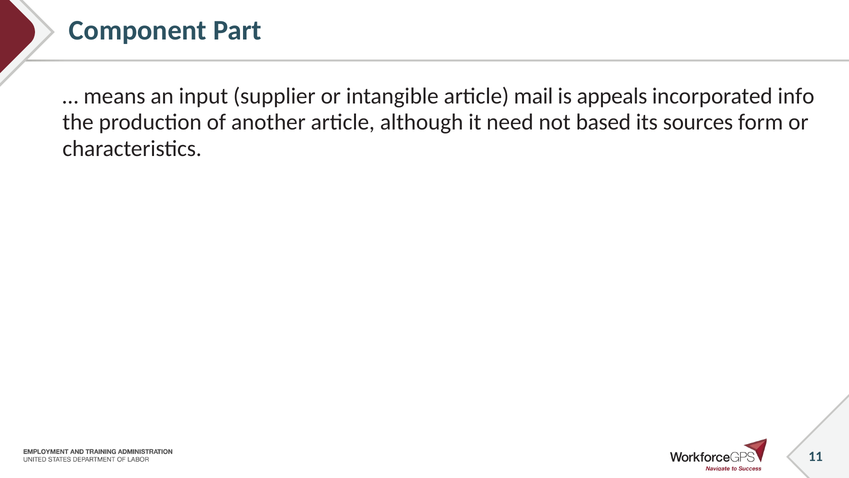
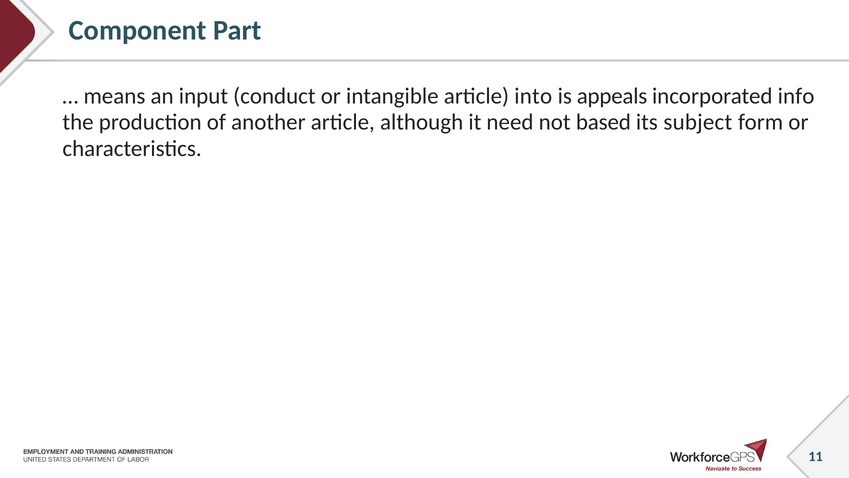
supplier: supplier -> conduct (274, 96)
mail: mail -> into (533, 96)
sources: sources -> subject (698, 122)
